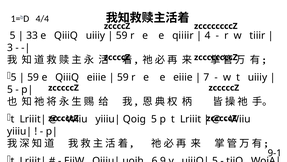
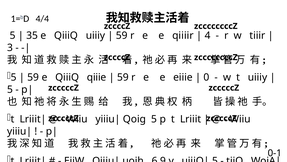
33: 33 -> 35 (32, 35)
QiiiQ eiiie: eiiie -> qiiie (97, 77)
7: 7 -> 0 (206, 77)
9-1: 9-1 -> 0-1 (275, 153)
